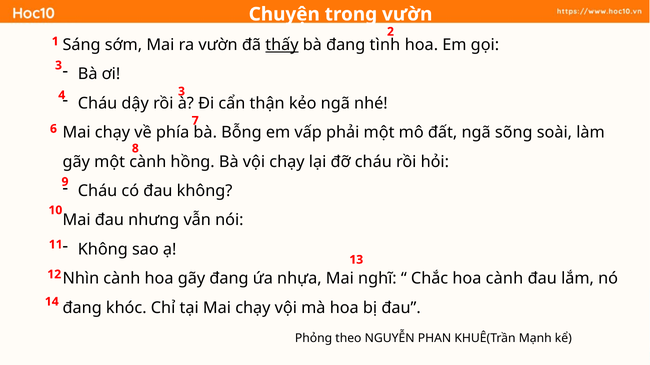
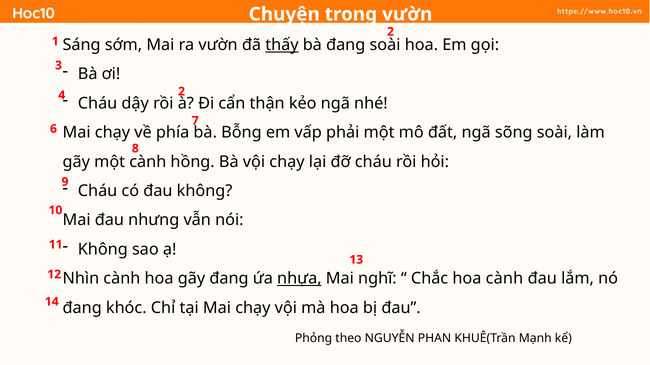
đang tình: tình -> soài (385, 45)
4 3: 3 -> 2 (182, 92)
nhựa underline: none -> present (299, 279)
